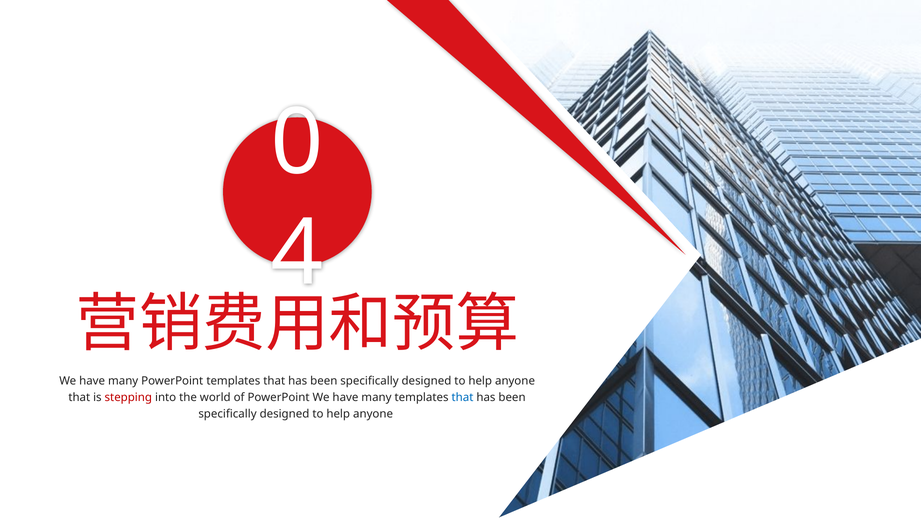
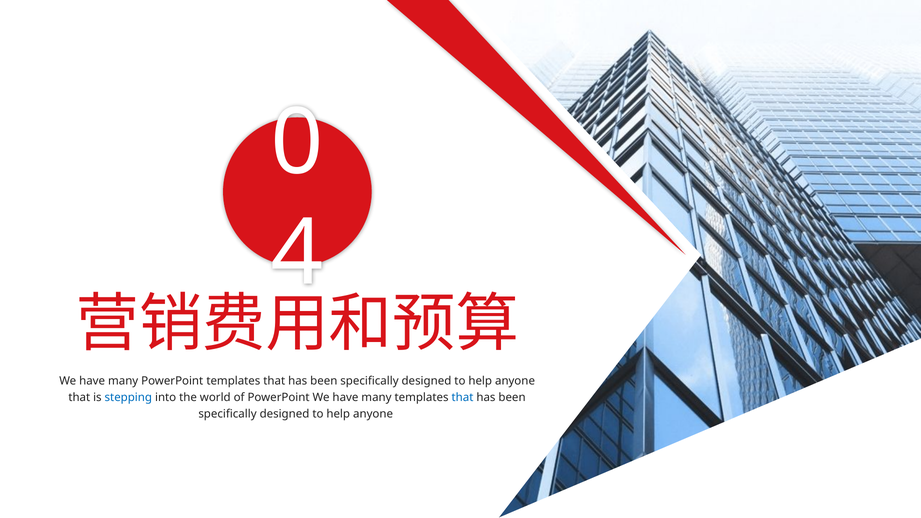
stepping colour: red -> blue (128, 397)
